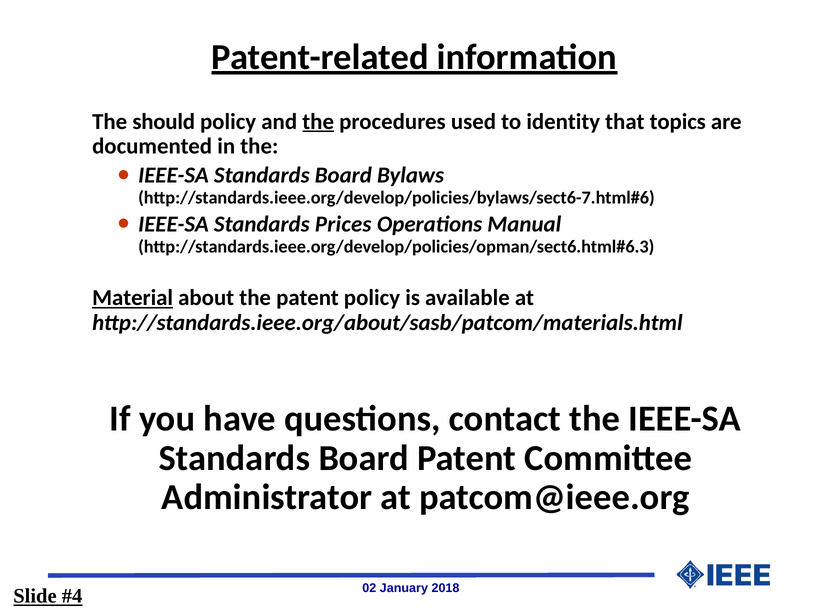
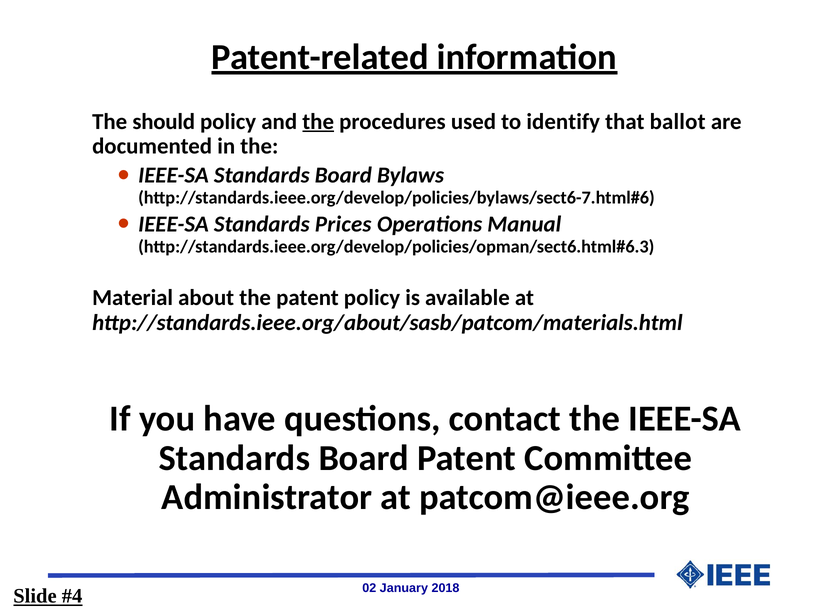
identity: identity -> identify (563, 122)
topics: topics -> ballot (678, 122)
Material underline: present -> none (133, 298)
